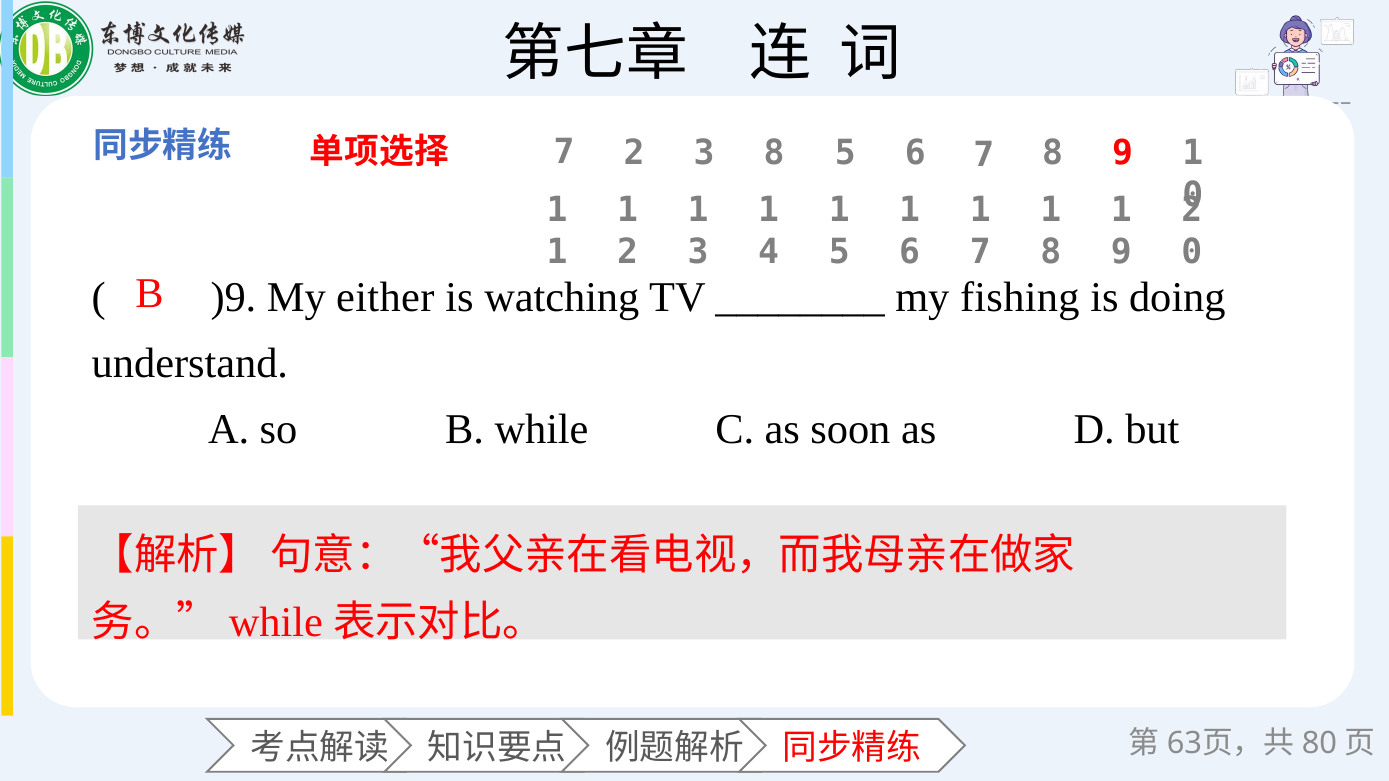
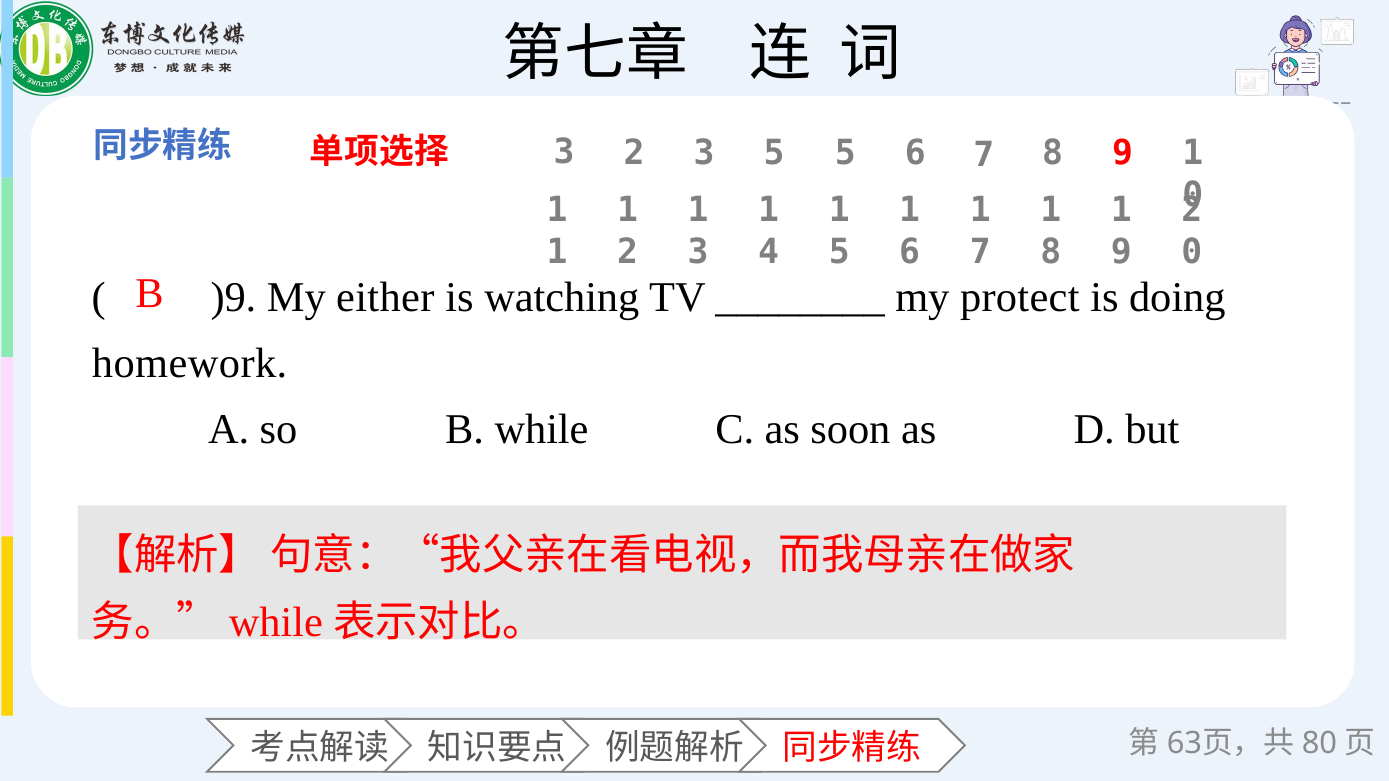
7: 7 -> 3 (564, 152)
3 8: 8 -> 5 (774, 153)
fishing: fishing -> protect (1020, 298)
understand: understand -> homework (190, 364)
